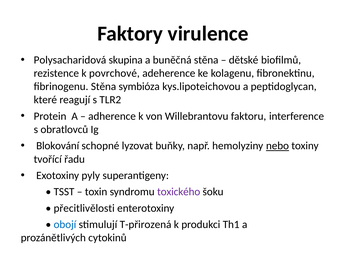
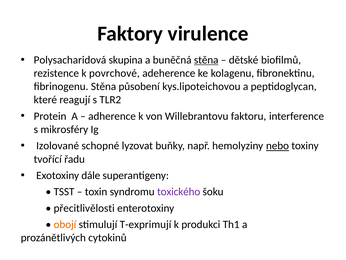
stěna underline: none -> present (206, 60)
symbióza: symbióza -> působení (139, 86)
obratlovců: obratlovců -> mikrosféry (64, 129)
Blokování: Blokování -> Izolované (58, 146)
pyly: pyly -> dále (91, 175)
obojí colour: blue -> orange (65, 224)
T-přirozená: T-přirozená -> T-exprimují (146, 224)
